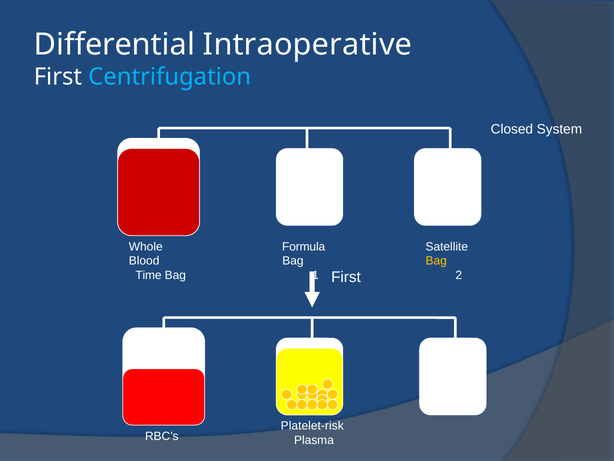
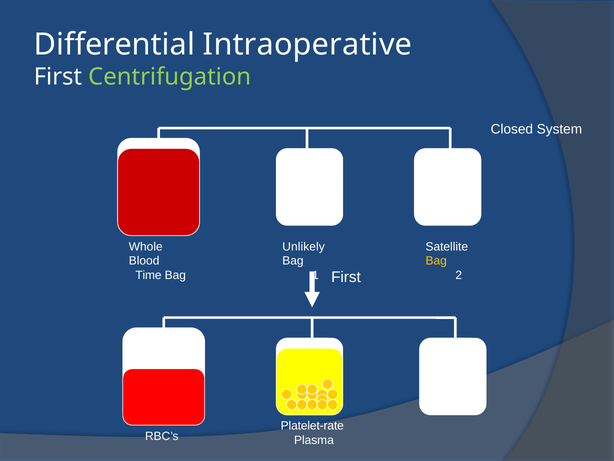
Centrifugation colour: light blue -> light green (170, 77)
Formula: Formula -> Unlikely (304, 246)
Platelet-risk: Platelet-risk -> Platelet-rate (312, 425)
